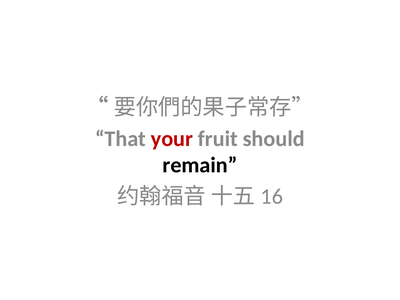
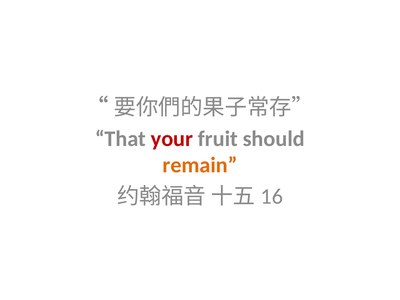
remain colour: black -> orange (200, 165)
